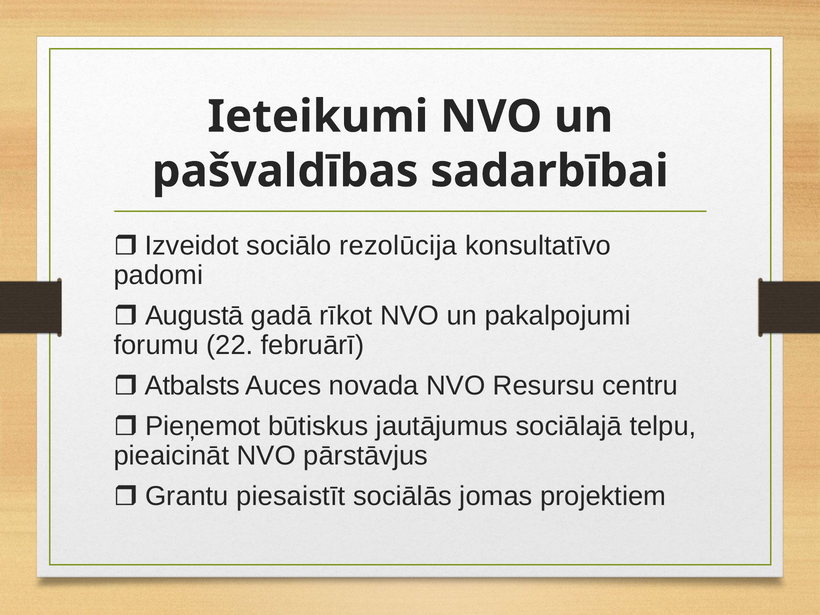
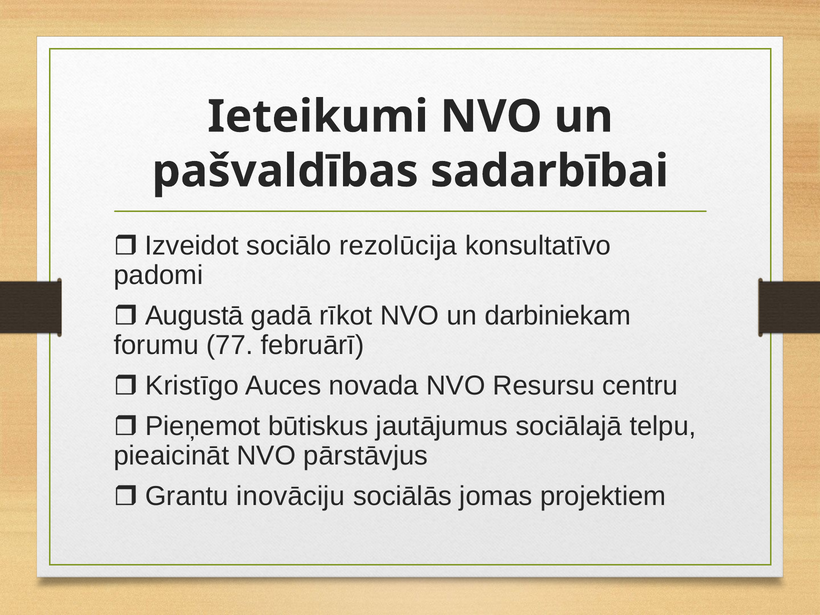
pakalpojumi: pakalpojumi -> darbiniekam (558, 316)
22: 22 -> 77 (230, 345)
Atbalsts: Atbalsts -> Kristīgo (192, 386)
piesaistīt: piesaistīt -> inovāciju (291, 496)
